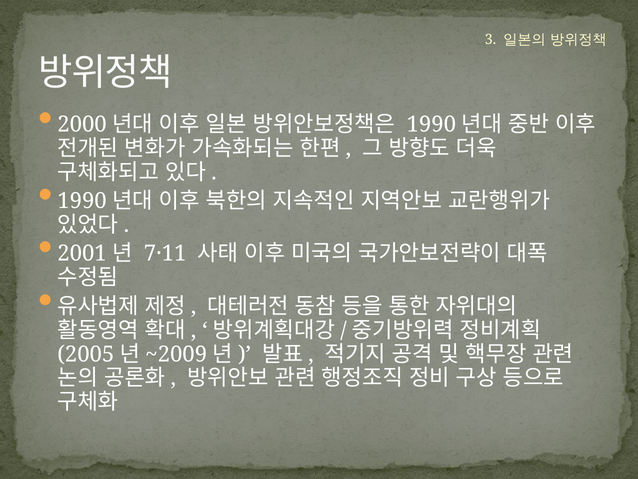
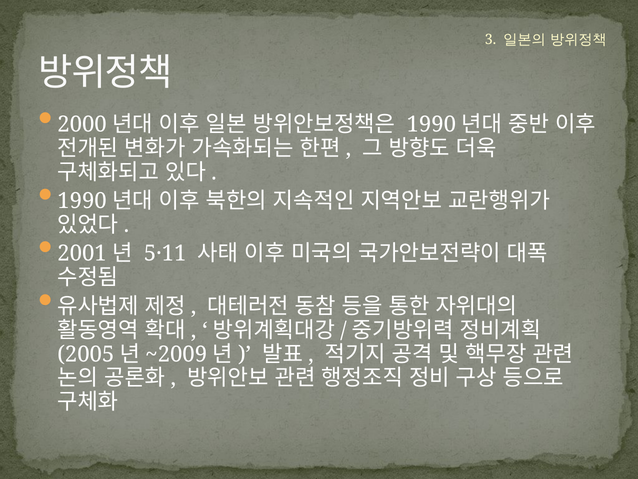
7·11: 7·11 -> 5·11 (165, 253)
